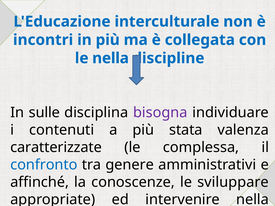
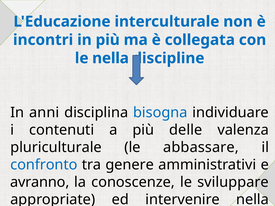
sulle: sulle -> anni (44, 113)
bisogna colour: purple -> blue (160, 113)
stata: stata -> delle (186, 130)
caratterizzate: caratterizzate -> pluriculturale (56, 148)
complessa: complessa -> abbassare (201, 148)
affinché: affinché -> avranno (40, 182)
